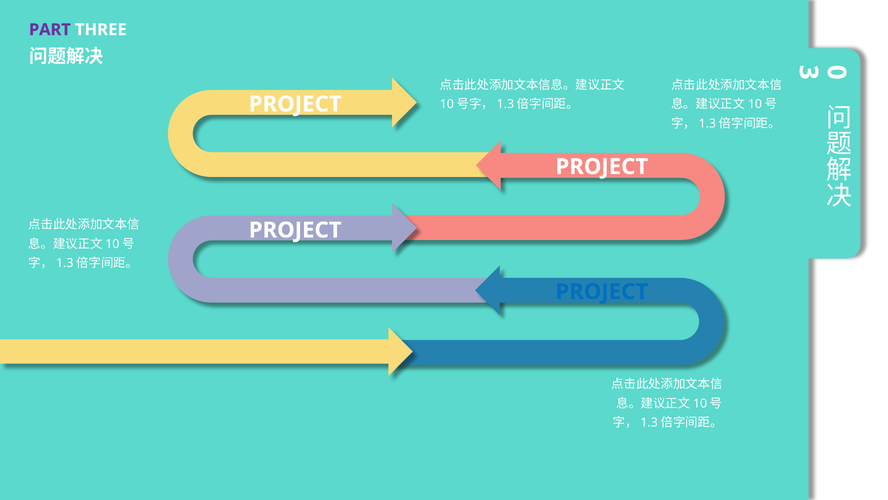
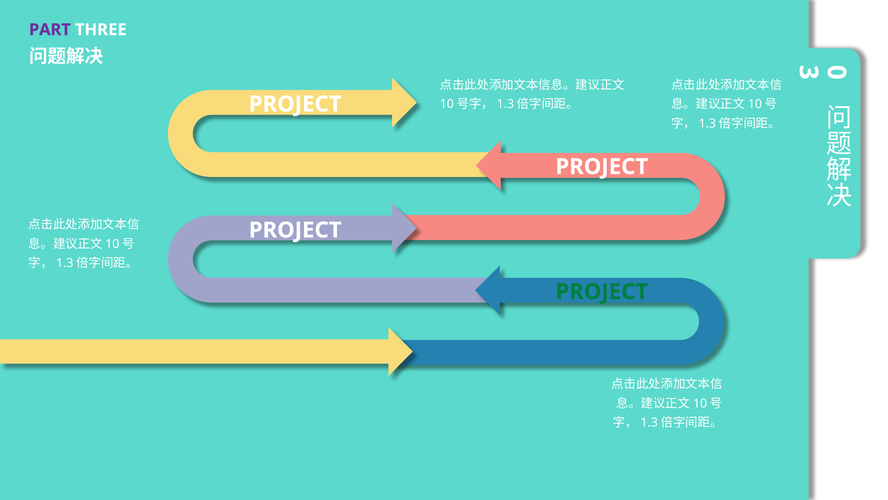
PROJECT colour: blue -> green (602, 292)
